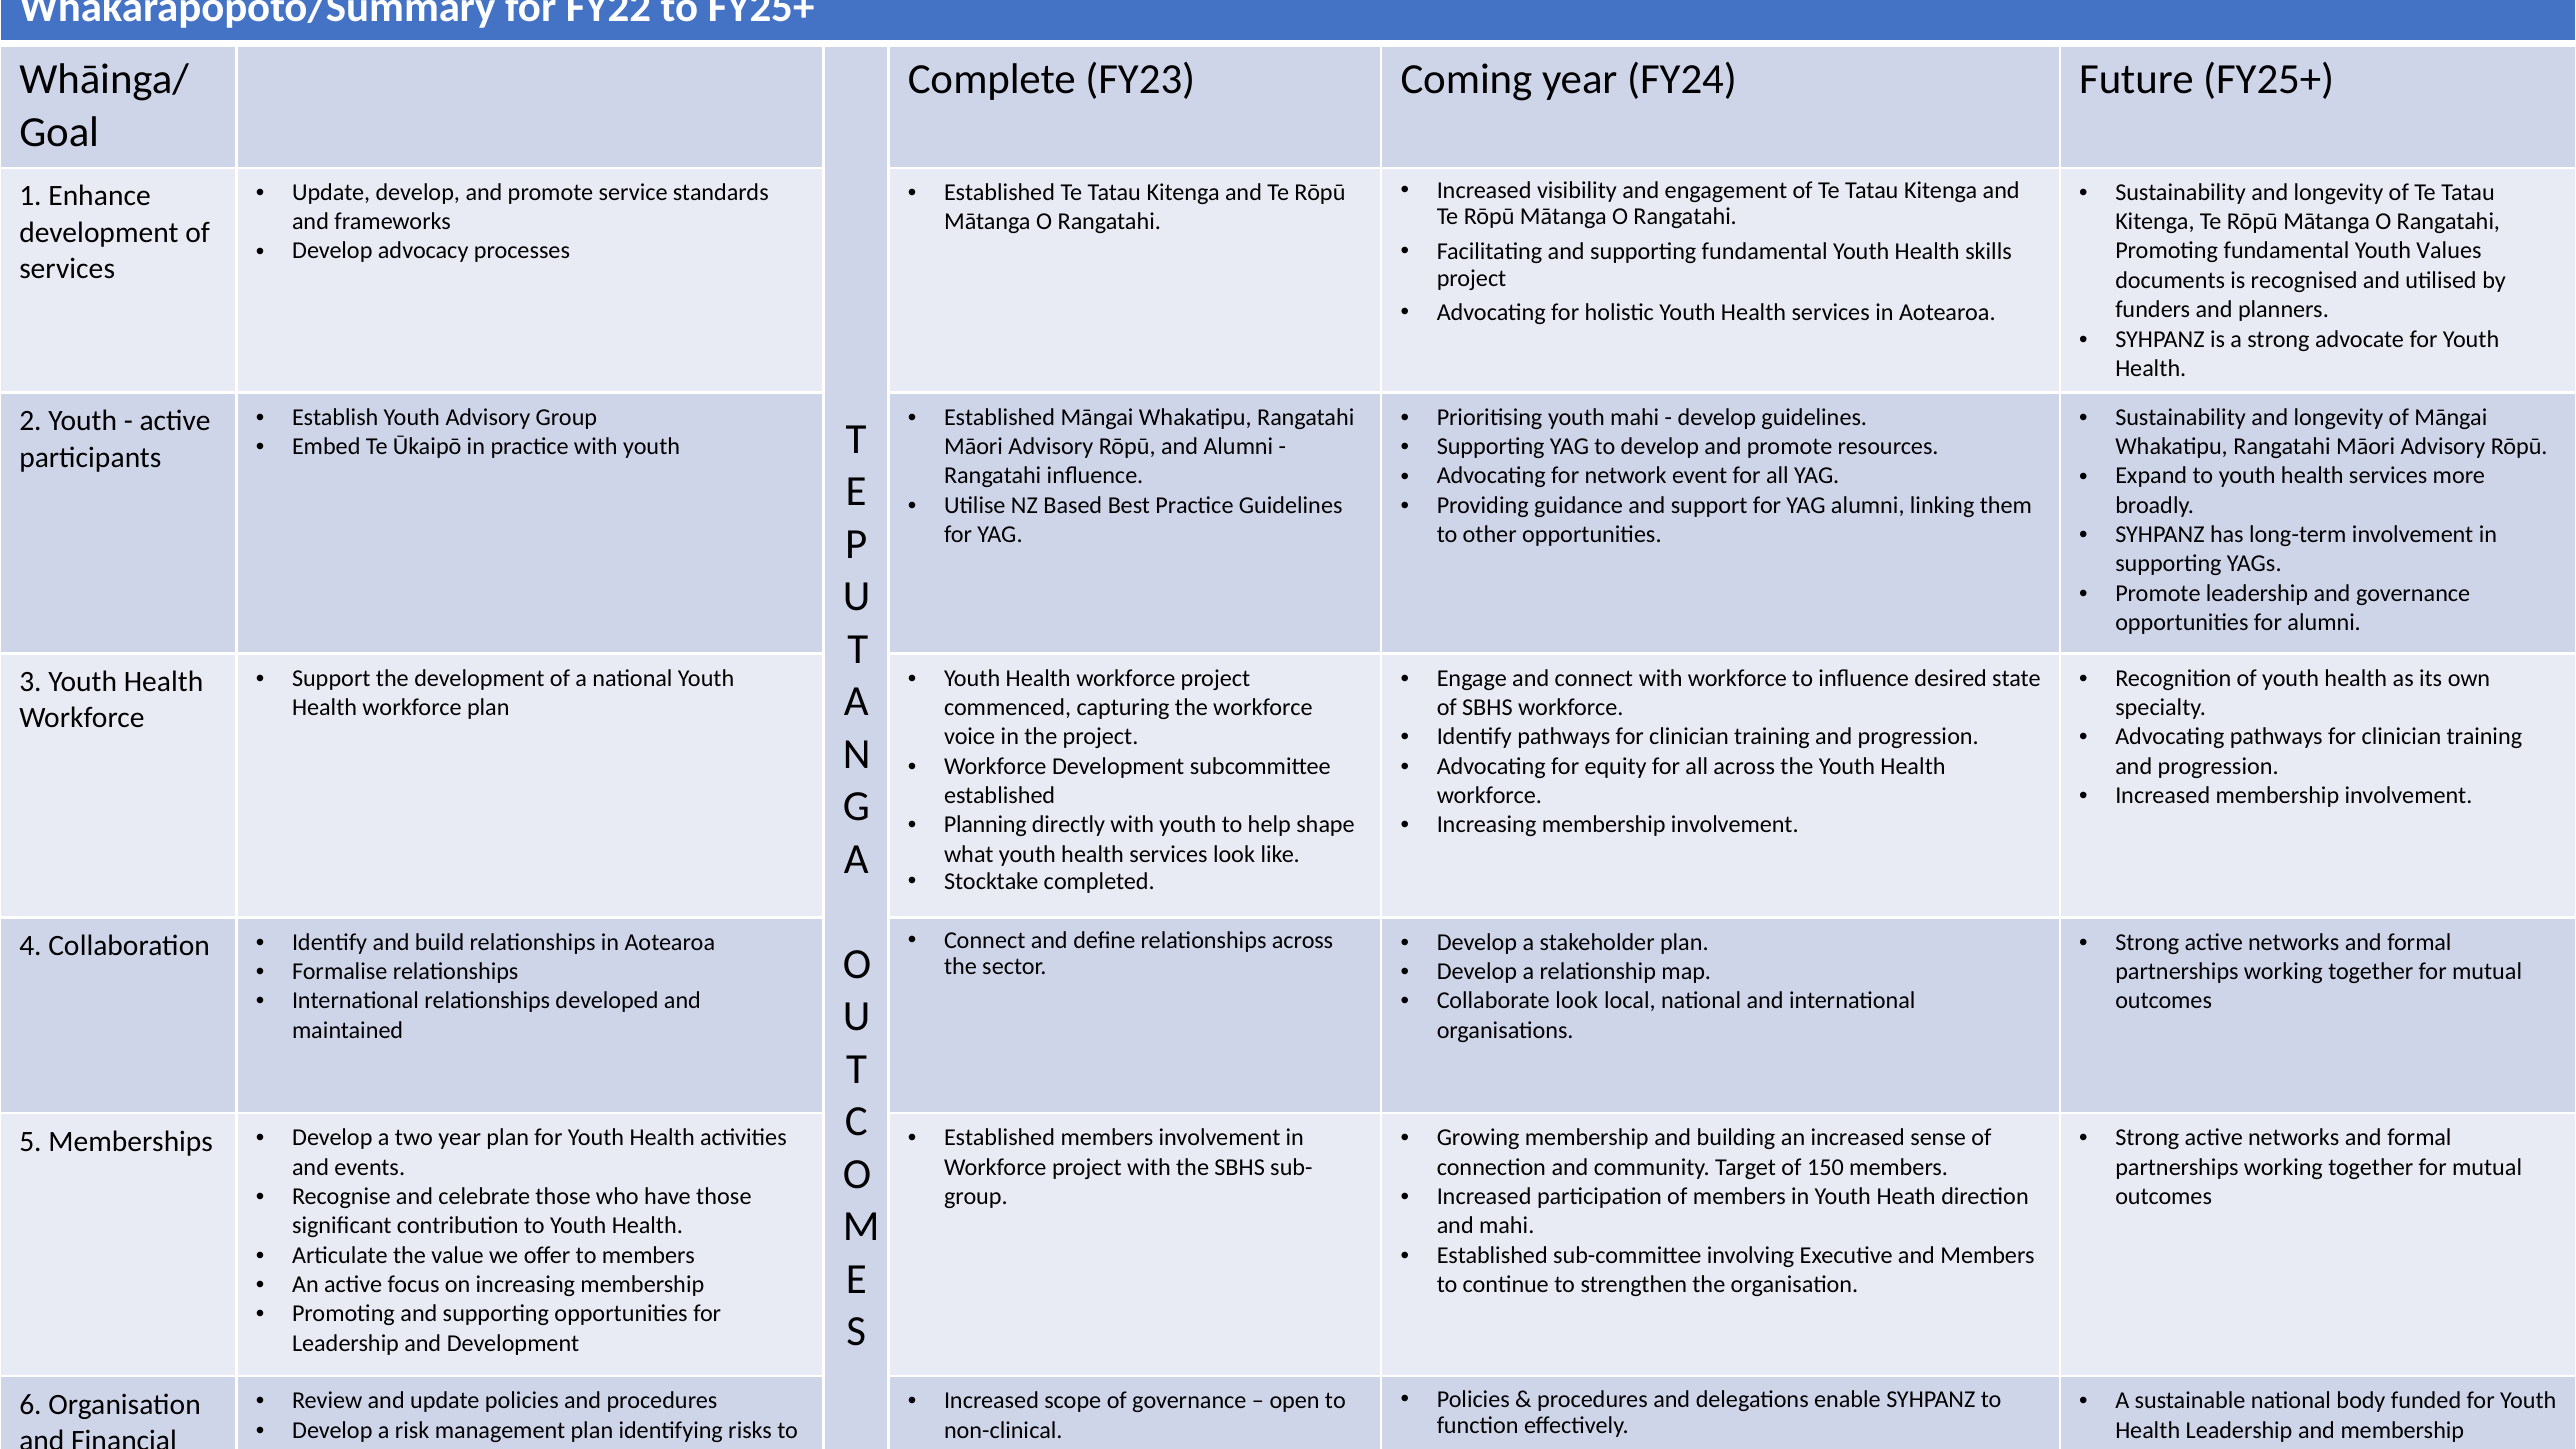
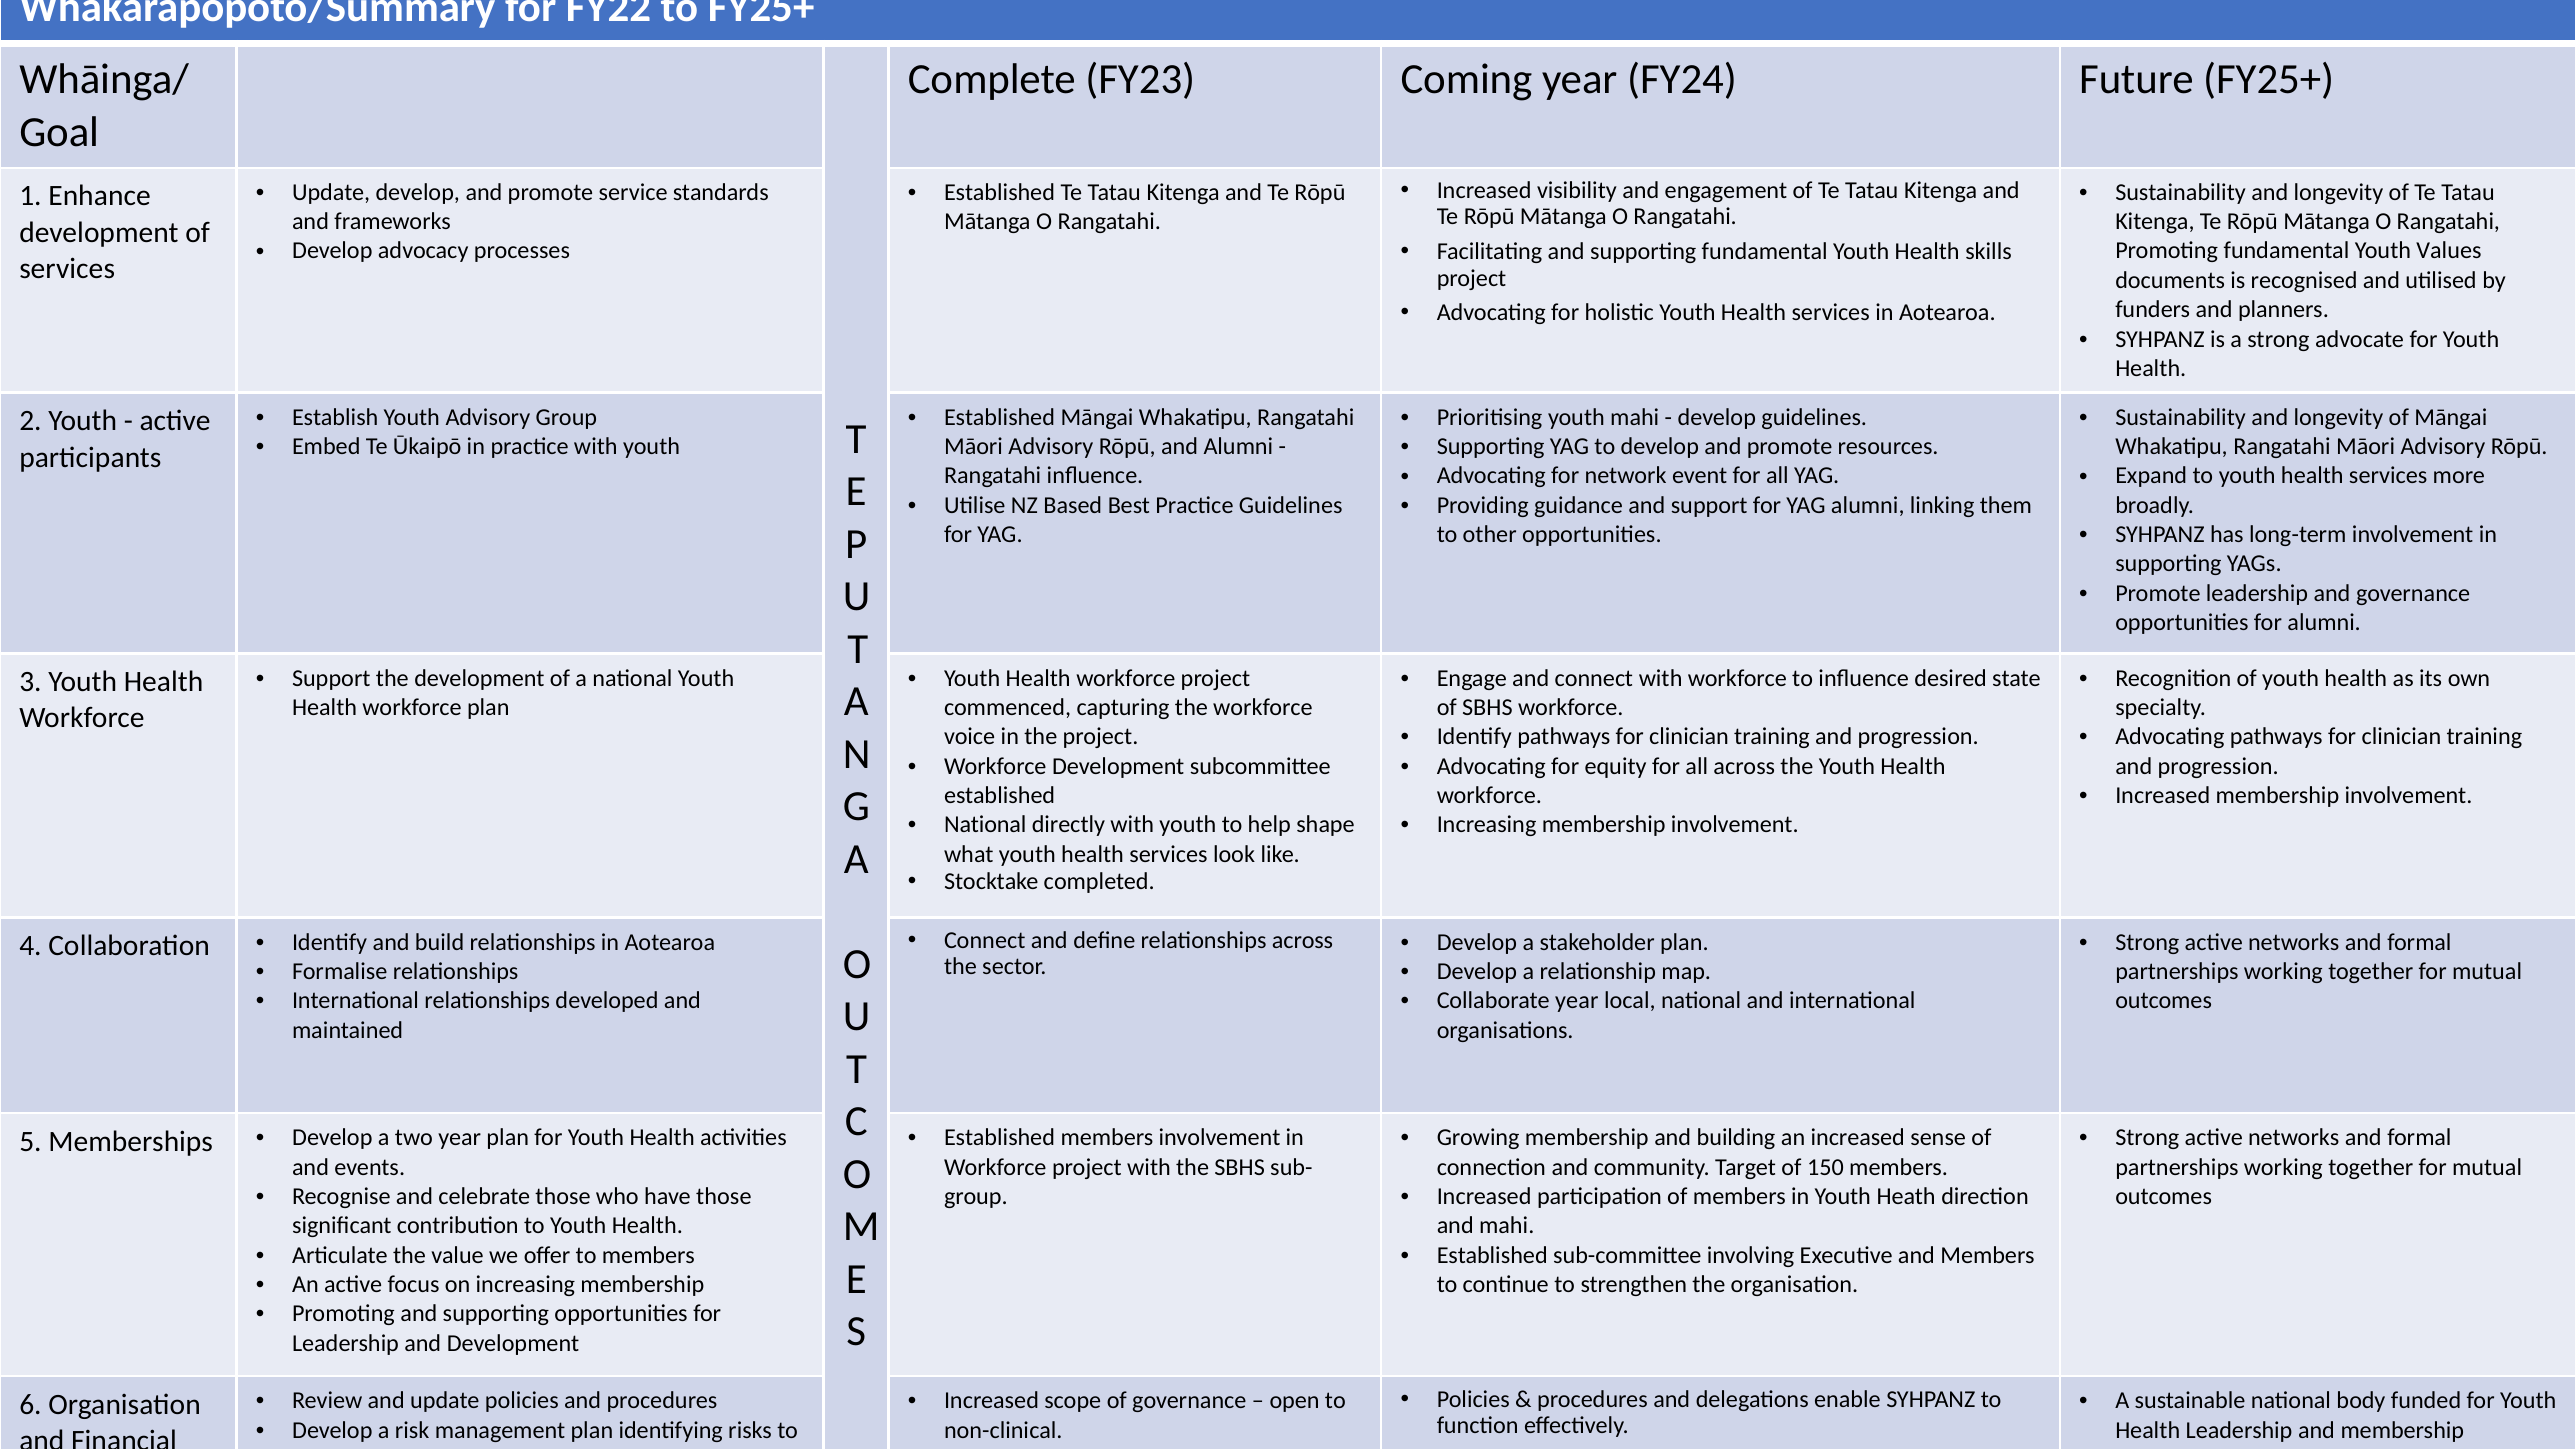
Planning: Planning -> National (985, 825)
Collaborate look: look -> year (1577, 1001)
